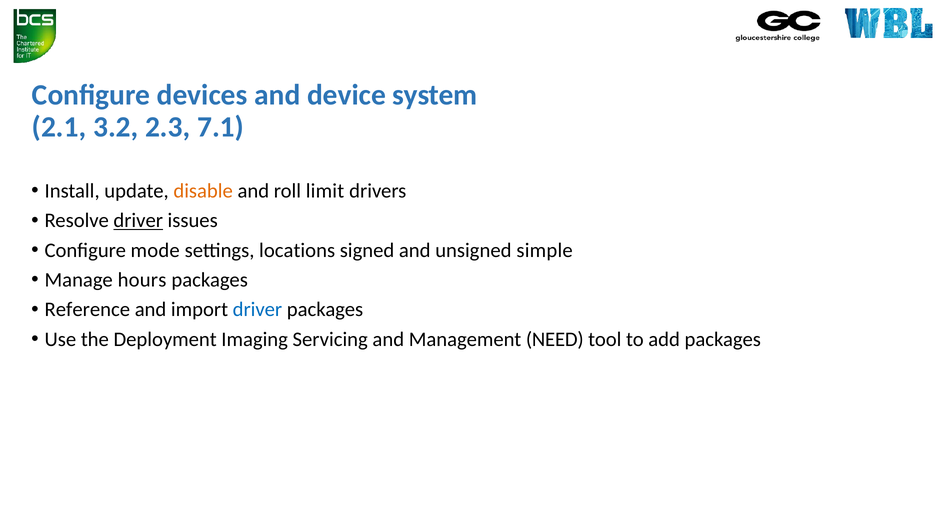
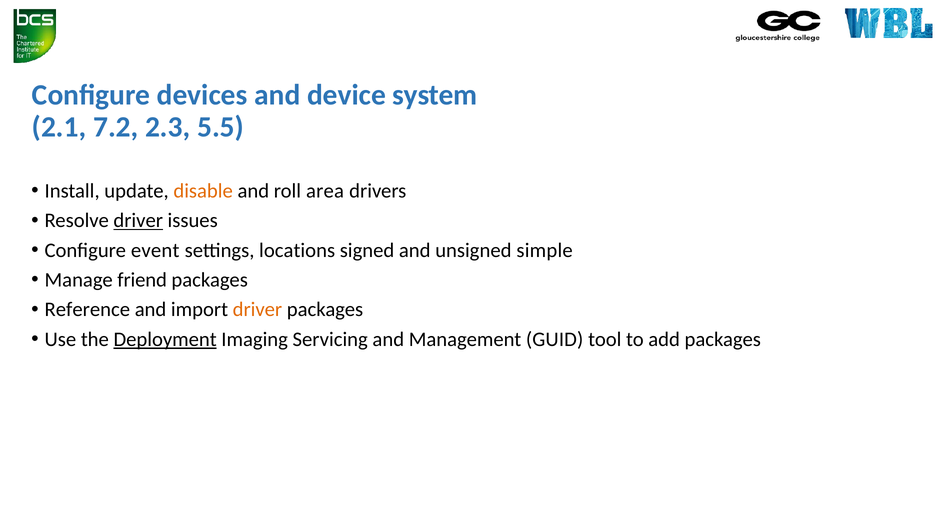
3.2: 3.2 -> 7.2 (116, 127)
7.1: 7.1 -> 5.5 (221, 127)
limit: limit -> area (325, 191)
mode: mode -> event (155, 251)
hours: hours -> friend (142, 280)
driver colour: blue -> orange (257, 310)
Deployment underline: none -> present (165, 340)
NEED: NEED -> GUID (555, 340)
